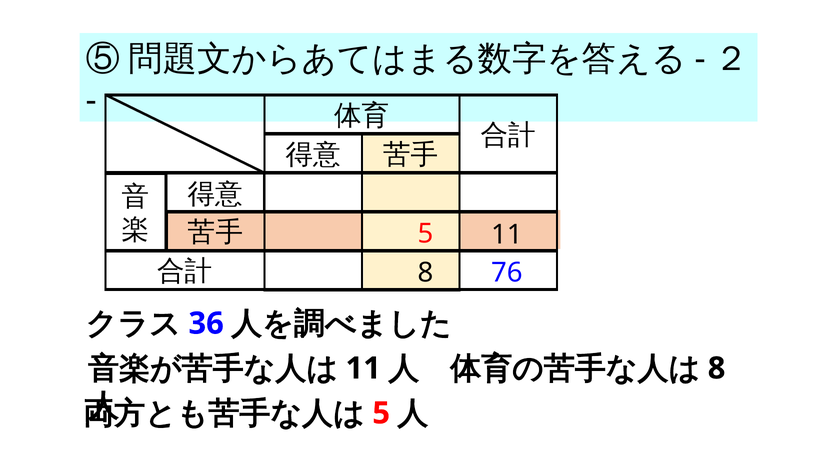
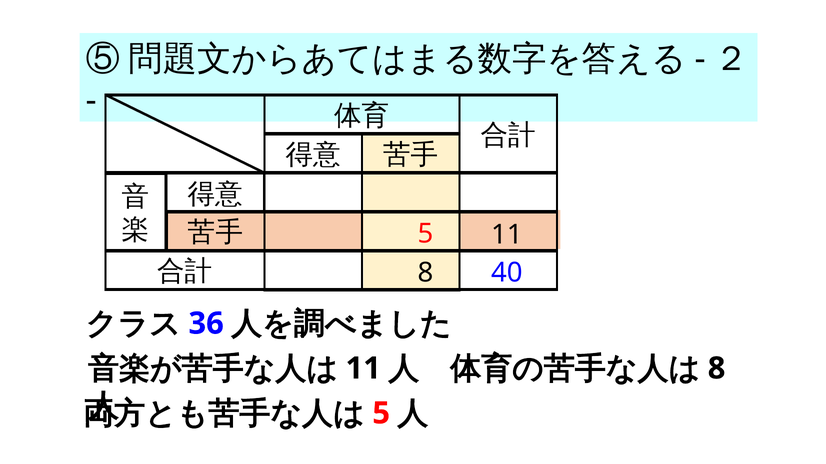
76: 76 -> 40 (507, 273)
